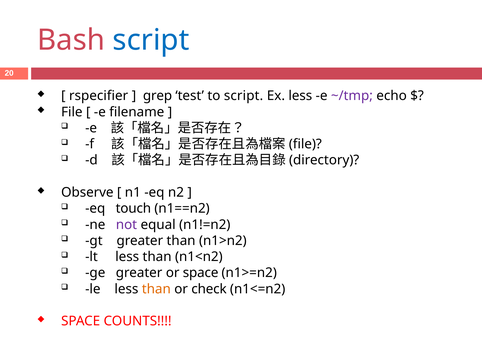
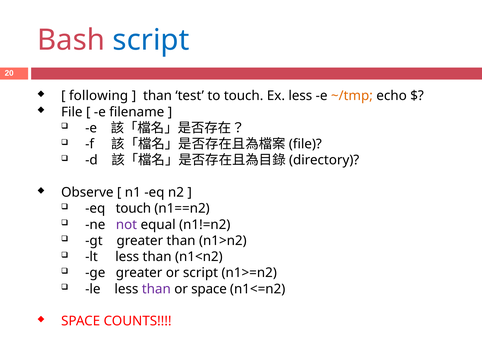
rspecifier: rspecifier -> following (99, 96)
grep: grep -> than (158, 96)
to script: script -> touch (244, 96)
~/tmp colour: purple -> orange (352, 96)
or space: space -> script (200, 273)
than colour: orange -> purple (156, 289)
or check: check -> space (209, 289)
